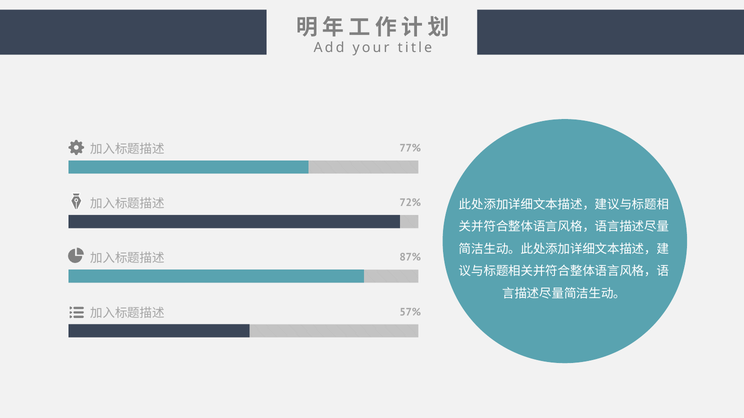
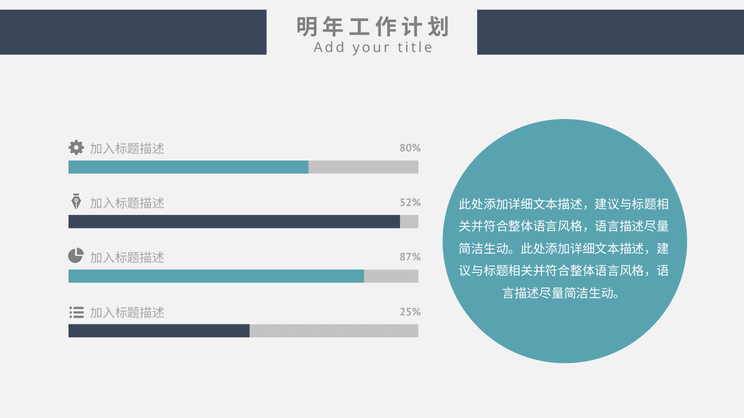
77%: 77% -> 80% (410, 148)
72%: 72% -> 52% (410, 203)
57%: 57% -> 25% (410, 312)
